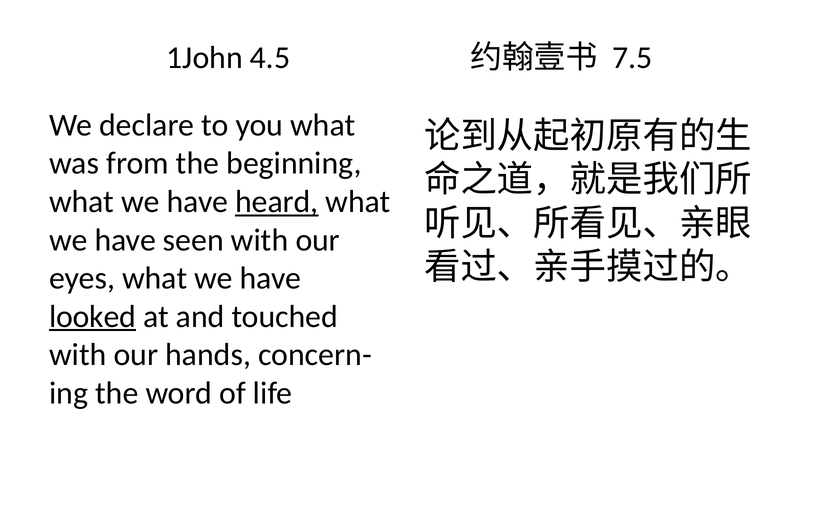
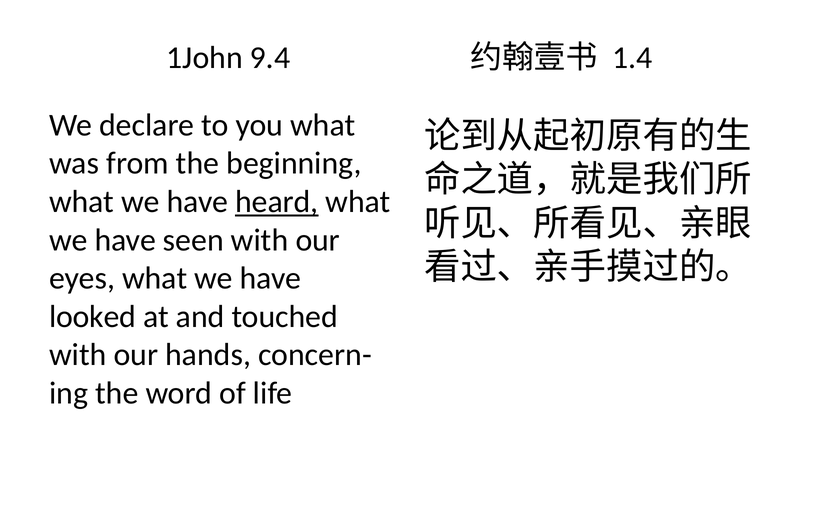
4.5: 4.5 -> 9.4 (270, 58)
7.5: 7.5 -> 1.4 (632, 58)
looked underline: present -> none (93, 316)
